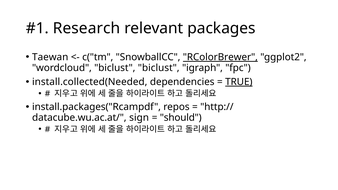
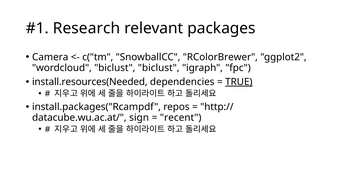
Taewan: Taewan -> Camera (50, 57)
RColorBrewer underline: present -> none (220, 57)
install.collected(Needed: install.collected(Needed -> install.resources(Needed (90, 82)
should: should -> recent (181, 118)
